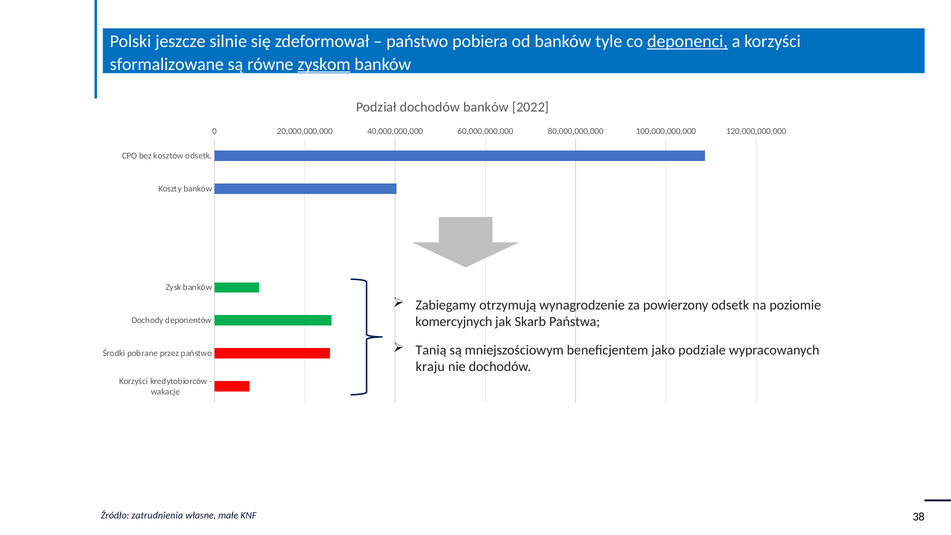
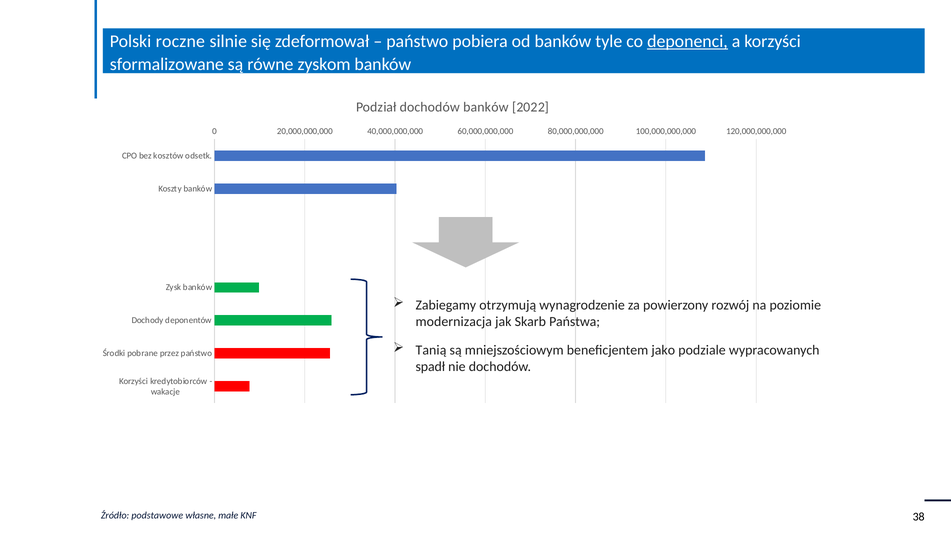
jeszcze: jeszcze -> roczne (180, 41)
zyskom underline: present -> none (324, 64)
powierzony odsetk: odsetk -> rozwój (730, 305)
komercyjnych: komercyjnych -> modernizacja (454, 322)
kraju: kraju -> spadł (430, 367)
zatrudnienia: zatrudnienia -> podstawowe (157, 515)
